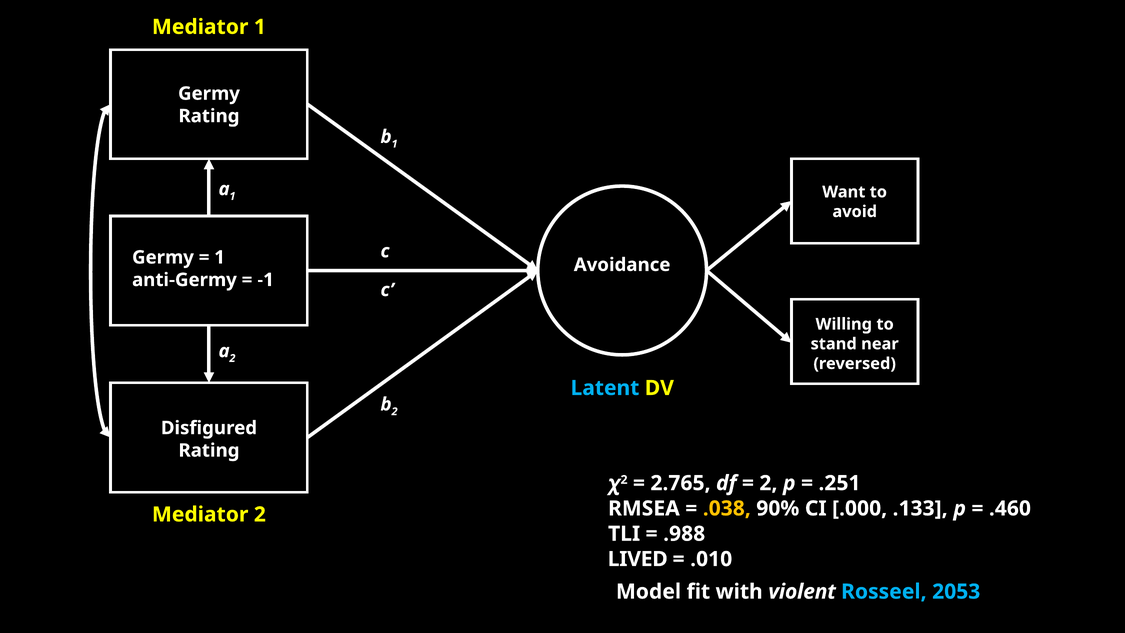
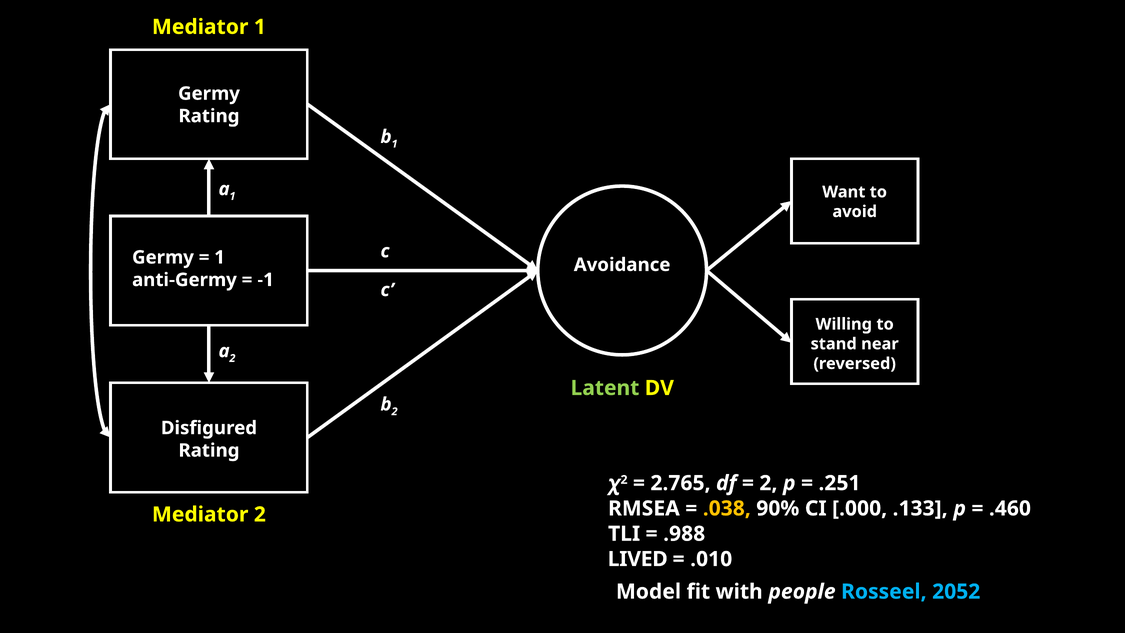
Latent colour: light blue -> light green (605, 388)
violent: violent -> people (802, 592)
2053: 2053 -> 2052 (956, 592)
